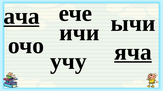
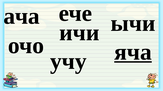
ача underline: present -> none (22, 16)
